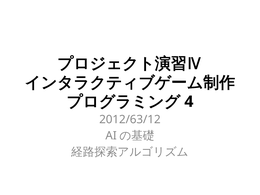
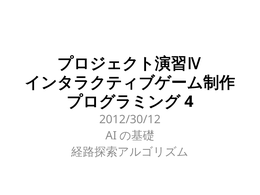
2012/63/12: 2012/63/12 -> 2012/30/12 (130, 120)
